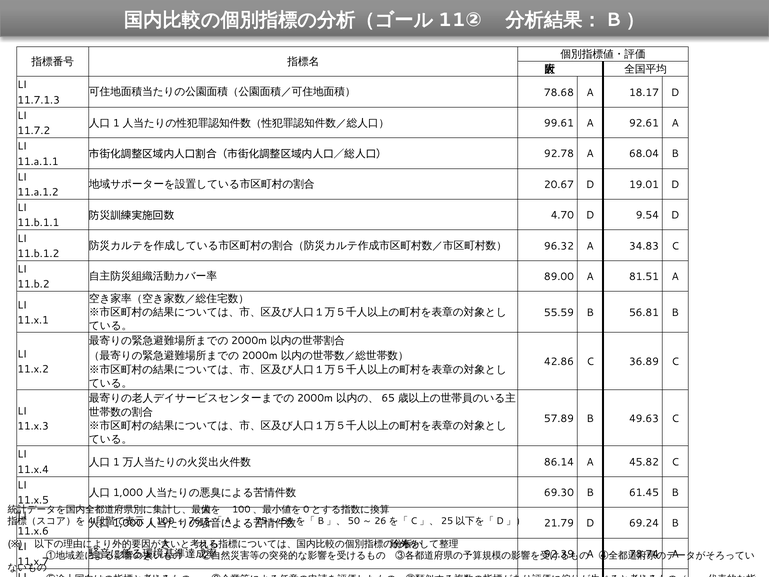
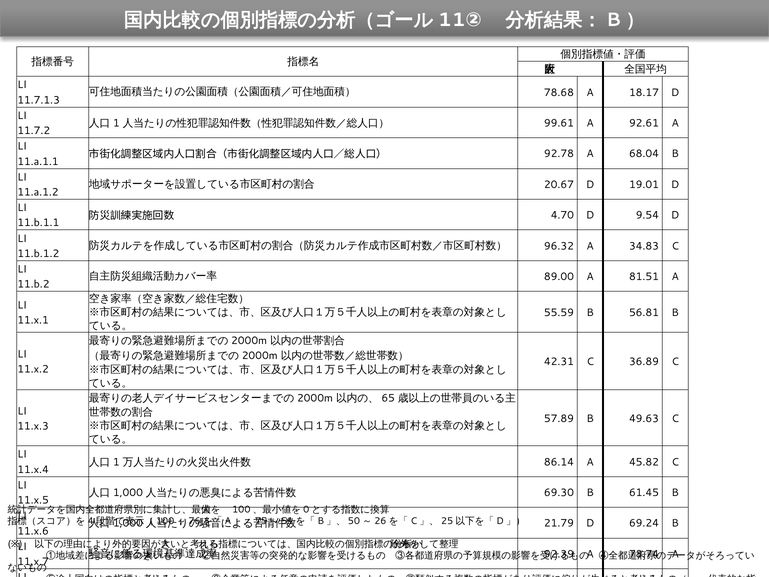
42.86: 42.86 -> 42.31 (559, 362)
